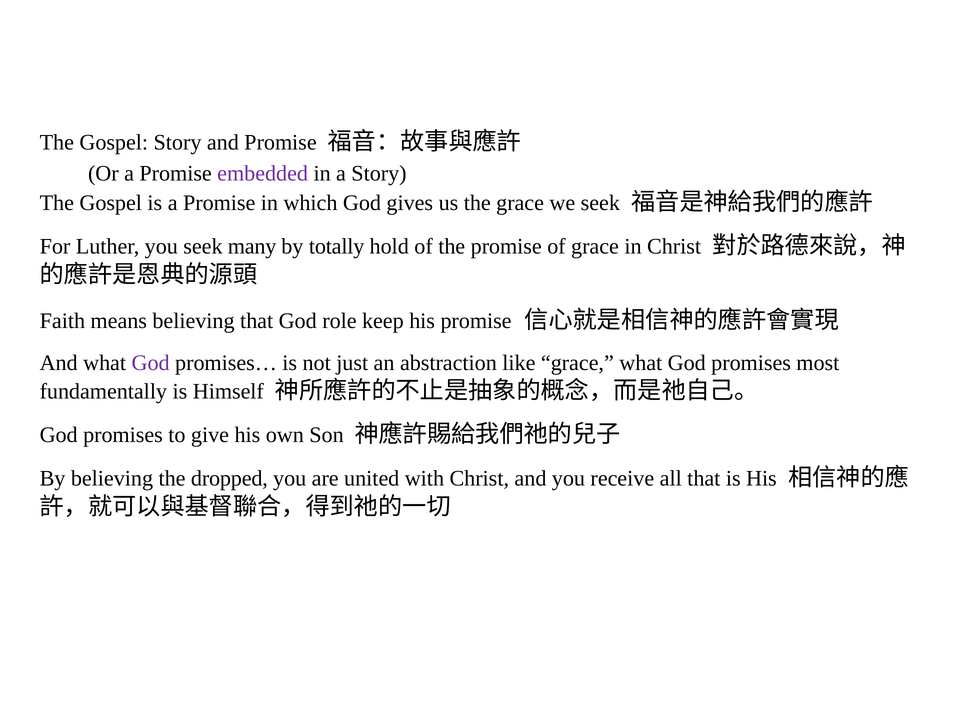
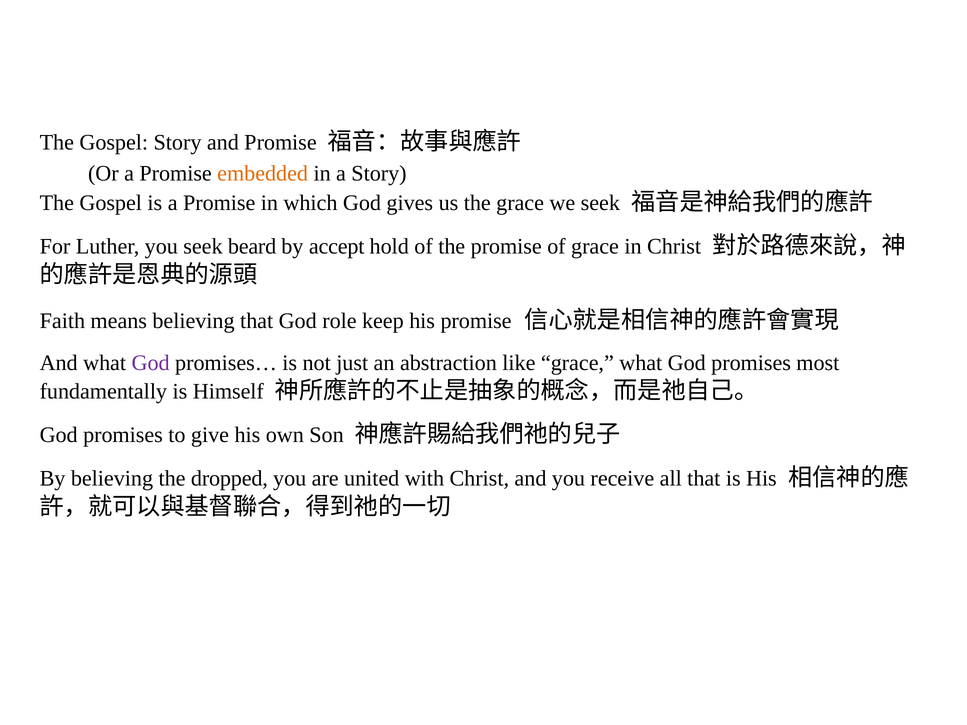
embedded colour: purple -> orange (263, 173)
many: many -> beard (252, 246)
totally: totally -> accept (337, 246)
